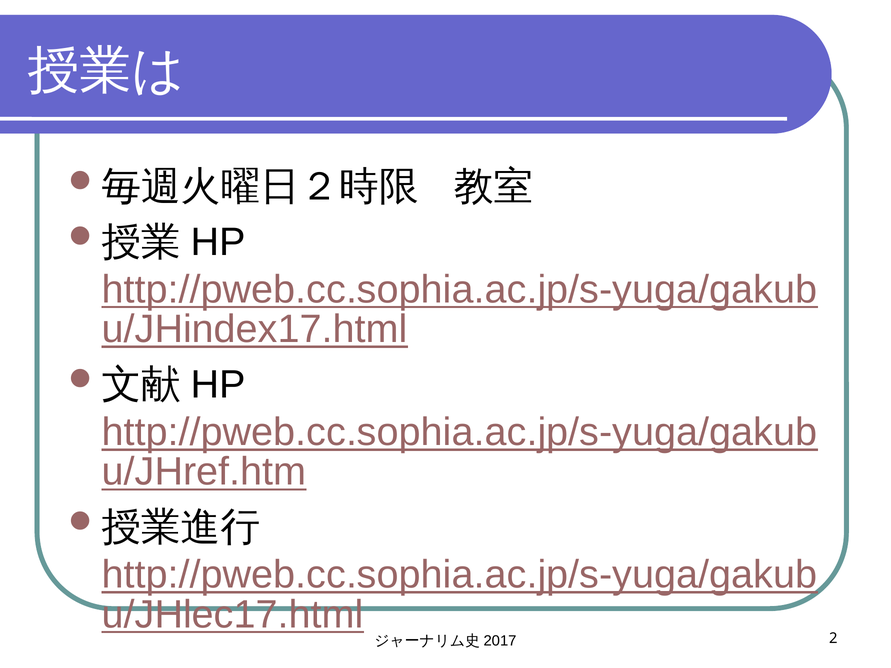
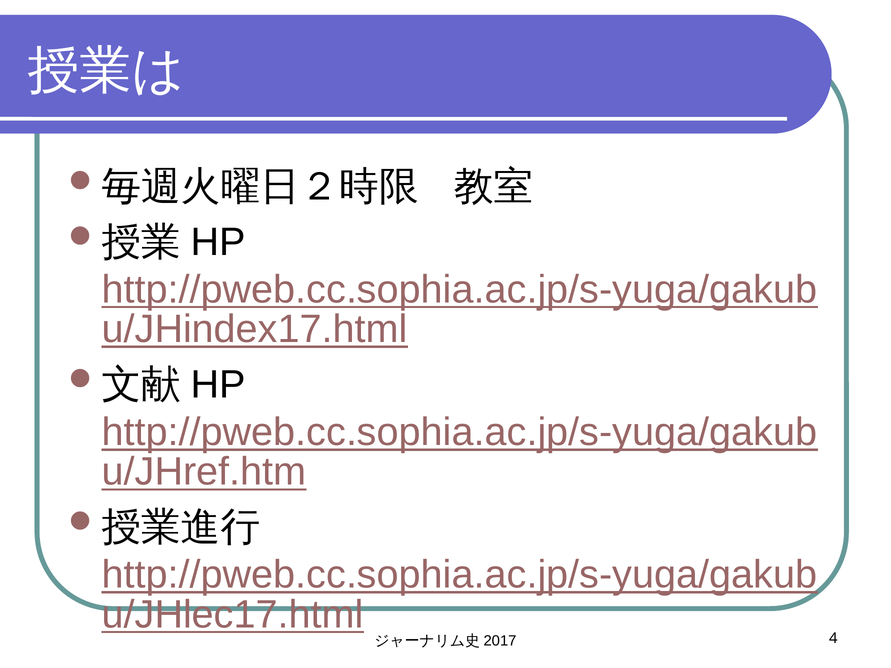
2: 2 -> 4 (833, 639)
